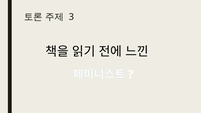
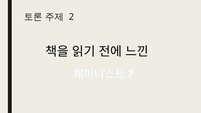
3: 3 -> 2 (71, 17)
